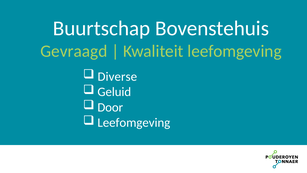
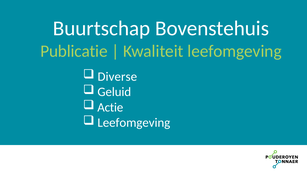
Gevraagd: Gevraagd -> Publicatie (74, 51)
Door: Door -> Actie (110, 107)
